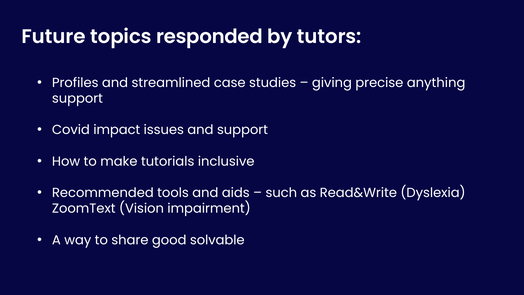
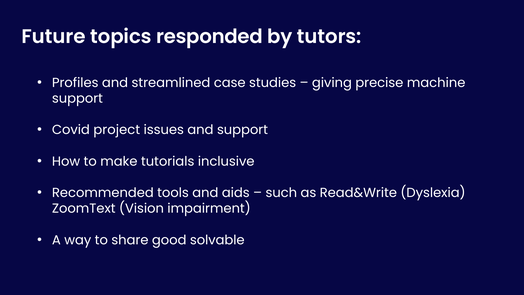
anything: anything -> machine (436, 83)
impact: impact -> project (117, 130)
